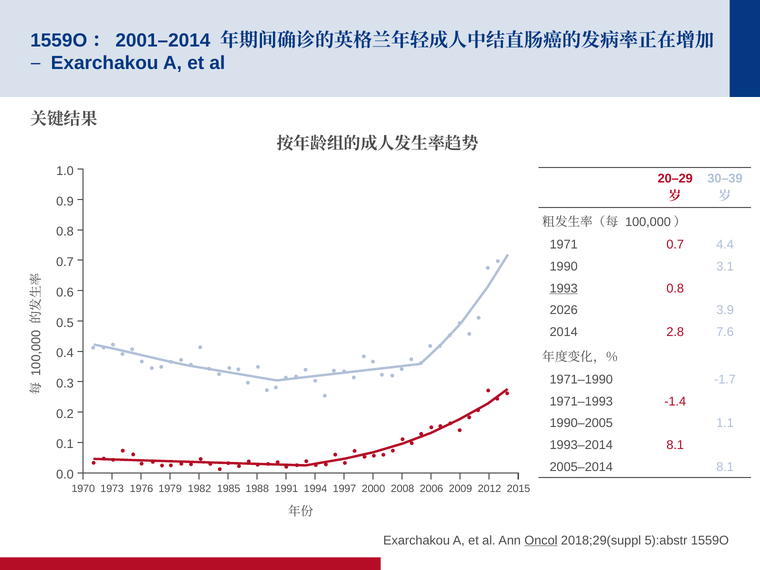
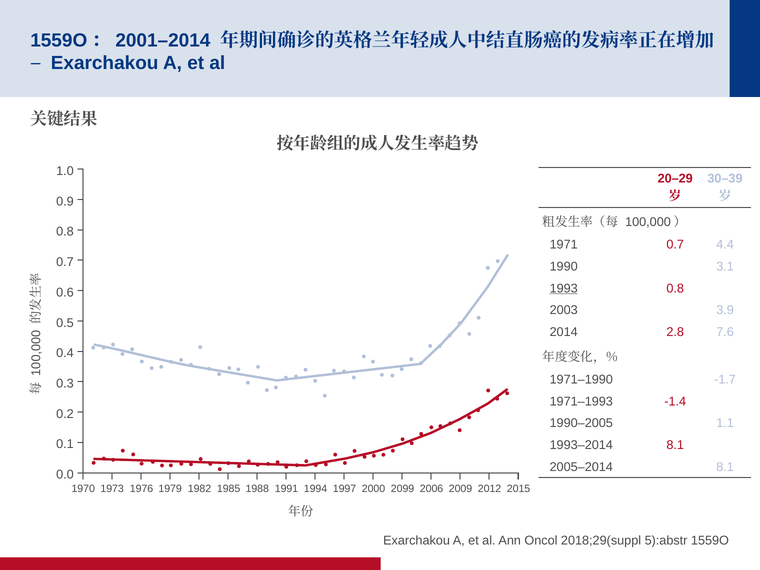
2026: 2026 -> 2003 (564, 310)
2008: 2008 -> 2099 (403, 489)
Oncol underline: present -> none (541, 540)
